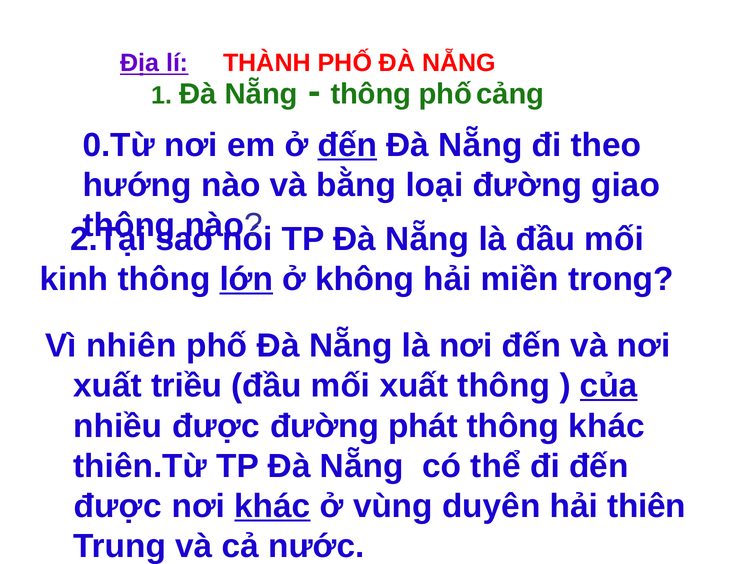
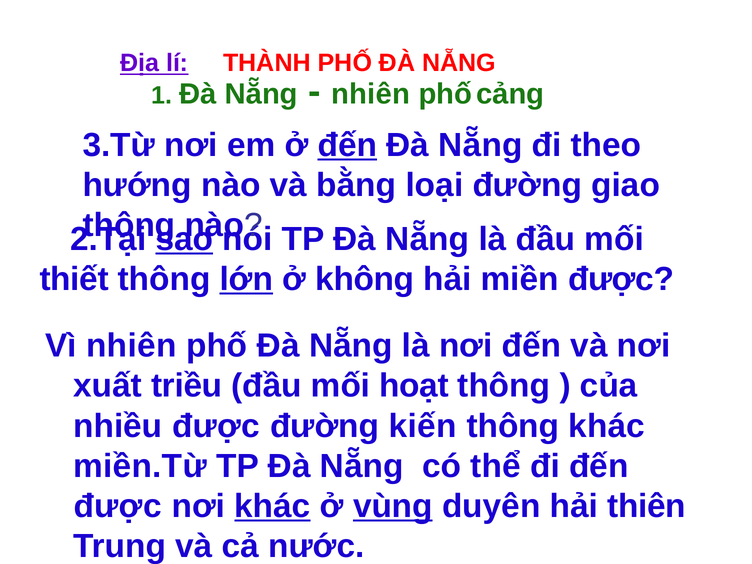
thông: thông -> nhiên (371, 94)
0.Từ: 0.Từ -> 3.Từ (119, 145)
sao underline: none -> present (184, 239)
kinh: kinh -> thiết (74, 279)
miền trong: trong -> được (621, 279)
mối xuất: xuất -> hoạt (414, 386)
của underline: present -> none (609, 386)
phát: phát -> kiến (423, 426)
thiên.Từ: thiên.Từ -> miền.Từ (140, 466)
vùng underline: none -> present (393, 506)
